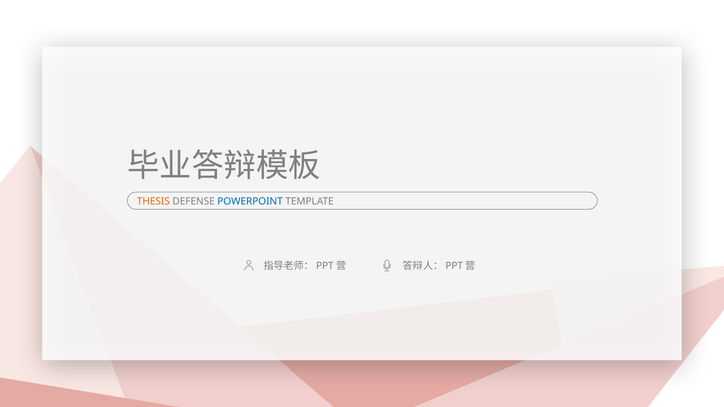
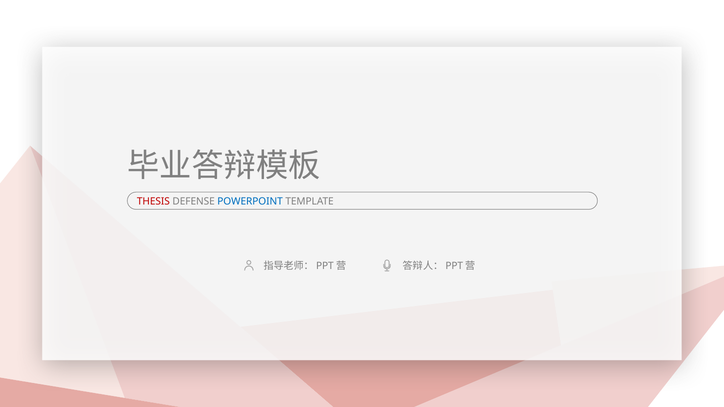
THESIS colour: orange -> red (153, 202)
